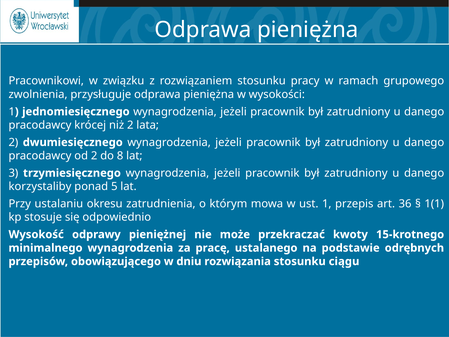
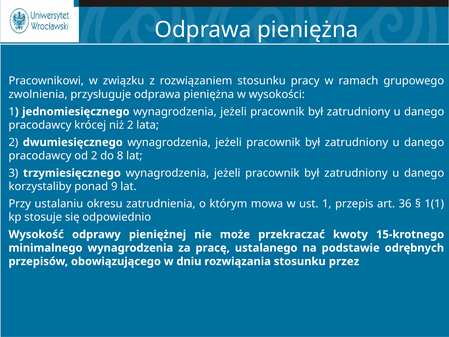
5: 5 -> 9 (114, 186)
ciągu: ciągu -> przez (344, 261)
